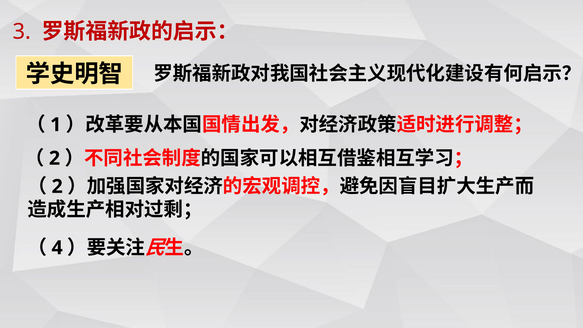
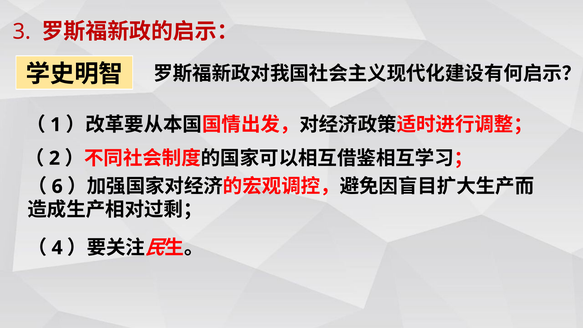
2: 2 -> 6 (57, 186)
